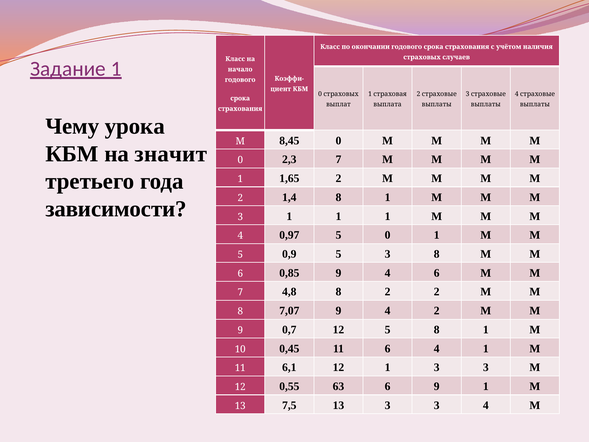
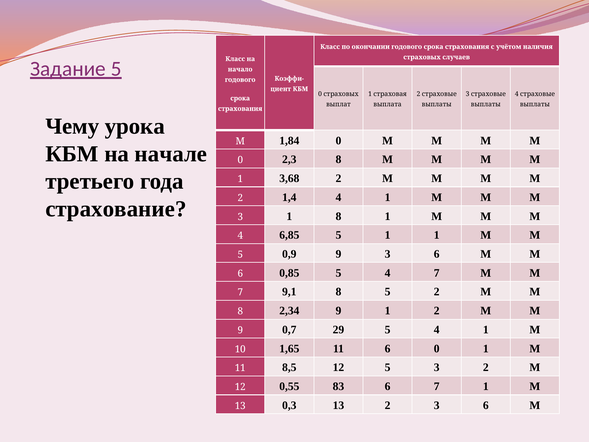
Задание 1: 1 -> 5 (116, 69)
8,45: 8,45 -> 1,84 (289, 141)
значит: значит -> начале (171, 154)
2,3 7: 7 -> 8 (338, 159)
1,65: 1,65 -> 3,68 (289, 178)
1,4 8: 8 -> 4 (338, 197)
зависимости: зависимости -> страхование (116, 209)
3 1 1: 1 -> 8 (338, 216)
0,97: 0,97 -> 6,85 (289, 235)
5 0: 0 -> 1 (388, 235)
0,9 5: 5 -> 9 (338, 254)
8: 8 -> 6 (437, 254)
0,85 9: 9 -> 5 (338, 273)
4 6: 6 -> 7 (437, 273)
4,8: 4,8 -> 9,1 (289, 292)
8 2: 2 -> 5 (388, 292)
7,07: 7,07 -> 2,34 (289, 311)
4: 4 -> 1 (388, 311)
0,7 12: 12 -> 29 (338, 329)
8: 8 -> 4 (437, 329)
0,45: 0,45 -> 1,65 (289, 348)
6 4: 4 -> 0 (437, 348)
6,1: 6,1 -> 8,5 (289, 367)
12 1: 1 -> 5 (388, 367)
3: 3 -> 2 (486, 367)
63: 63 -> 83 (338, 386)
6 9: 9 -> 7 (437, 386)
7,5: 7,5 -> 0,3 (289, 405)
13 3: 3 -> 2 (388, 405)
4: 4 -> 6 (486, 405)
